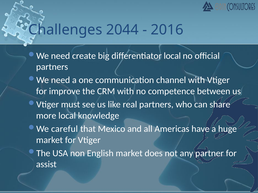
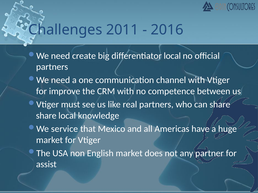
2044: 2044 -> 2011 (122, 30)
more: more -> share (46, 116)
careful: careful -> service (64, 129)
